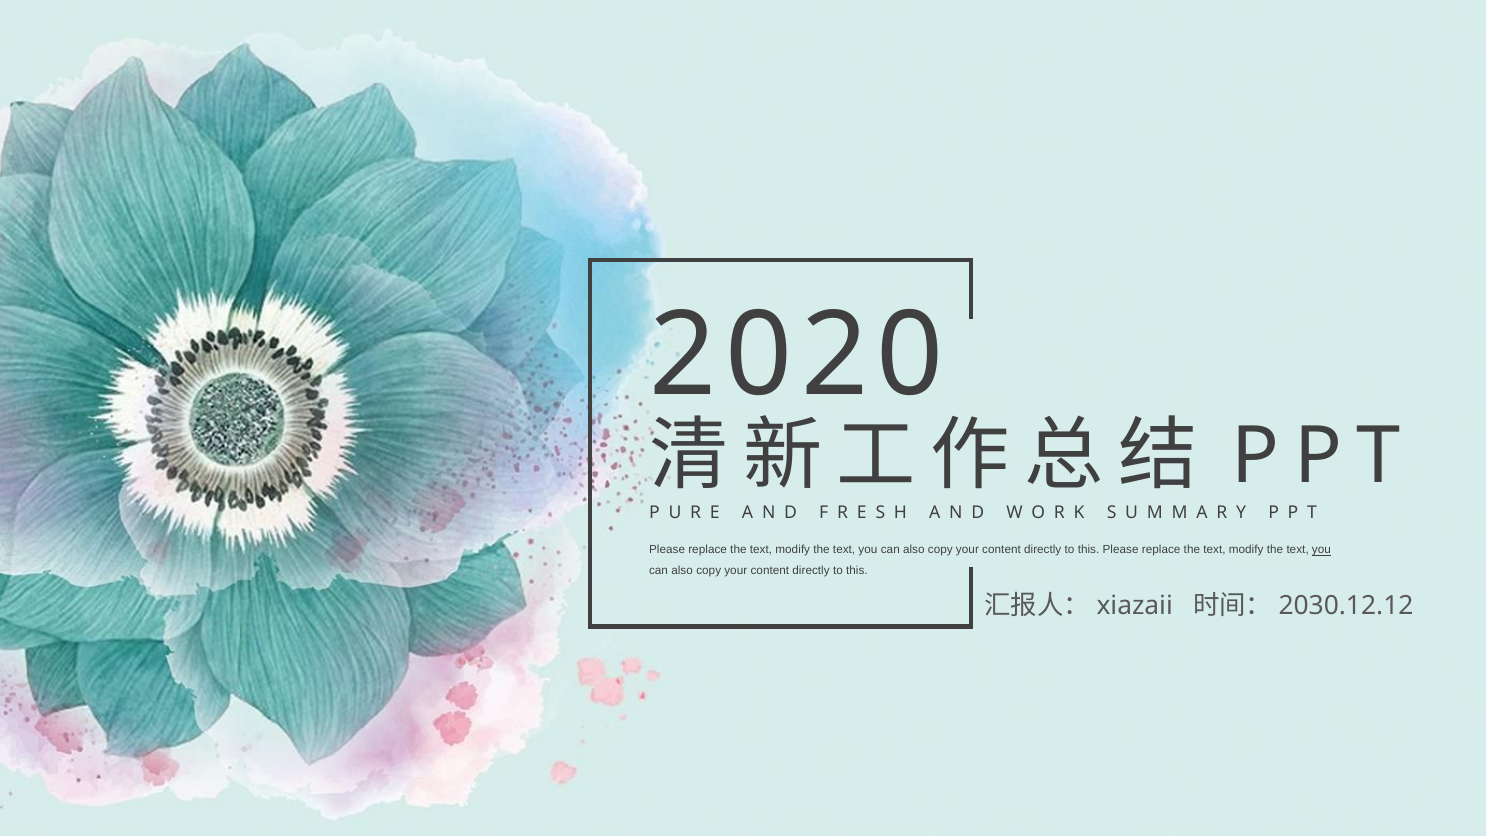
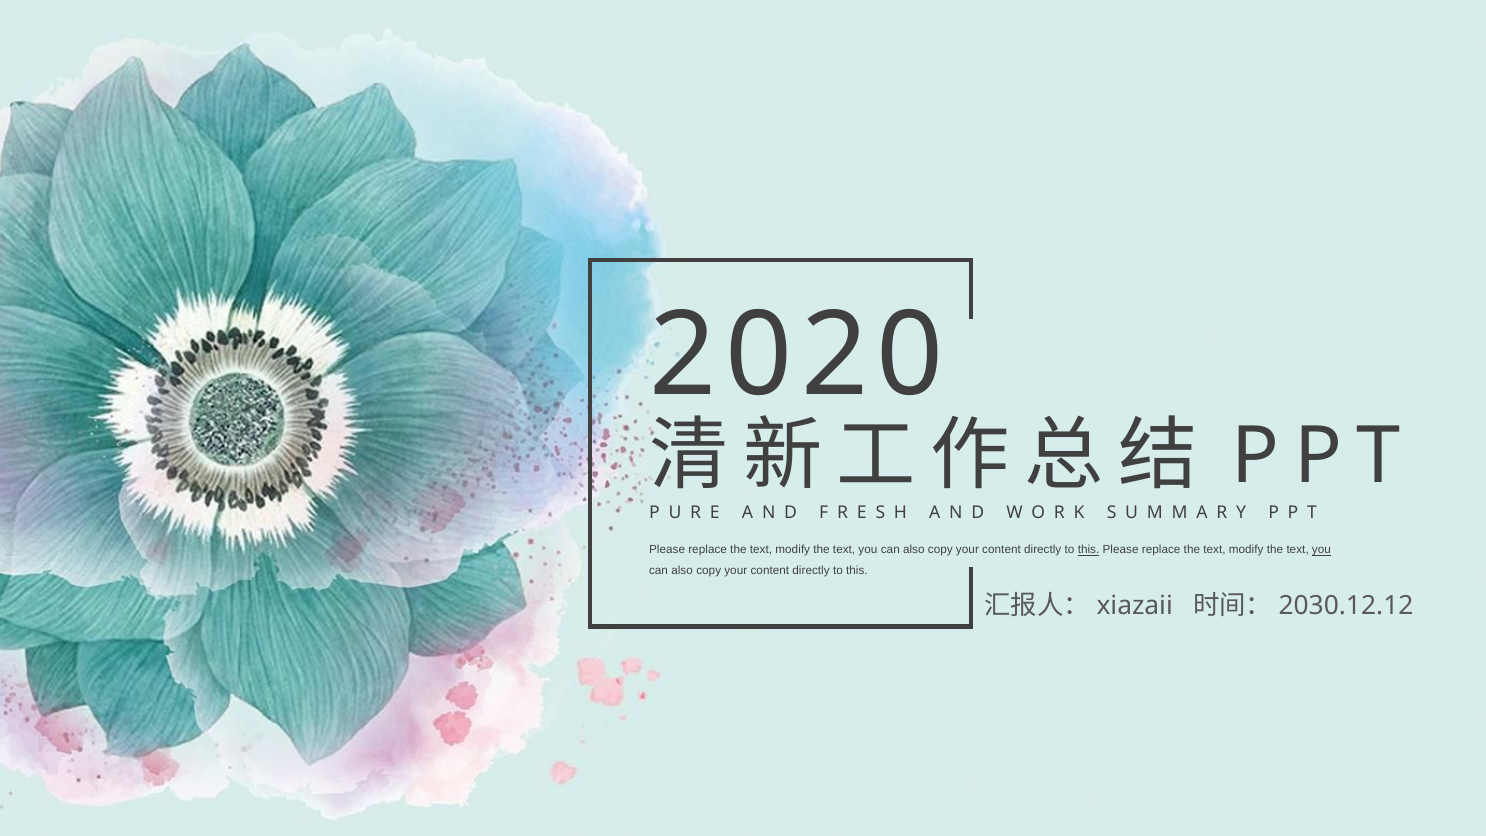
this underline: none -> present (1089, 550)
